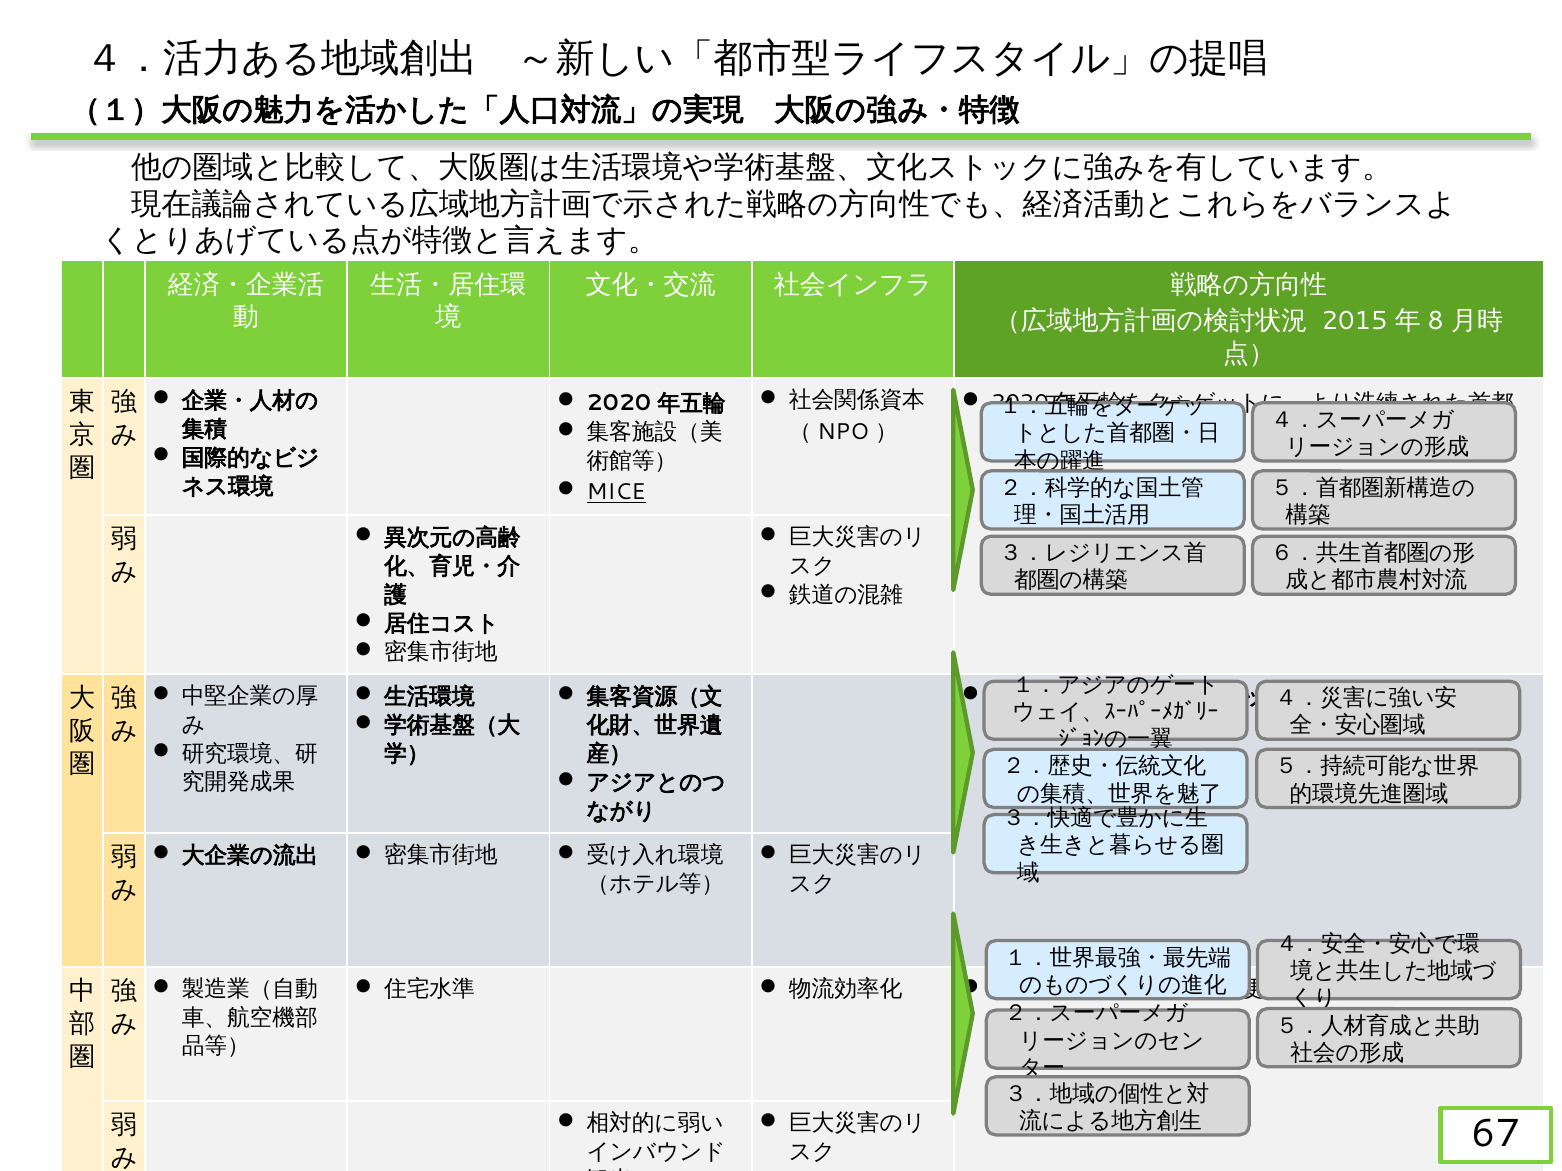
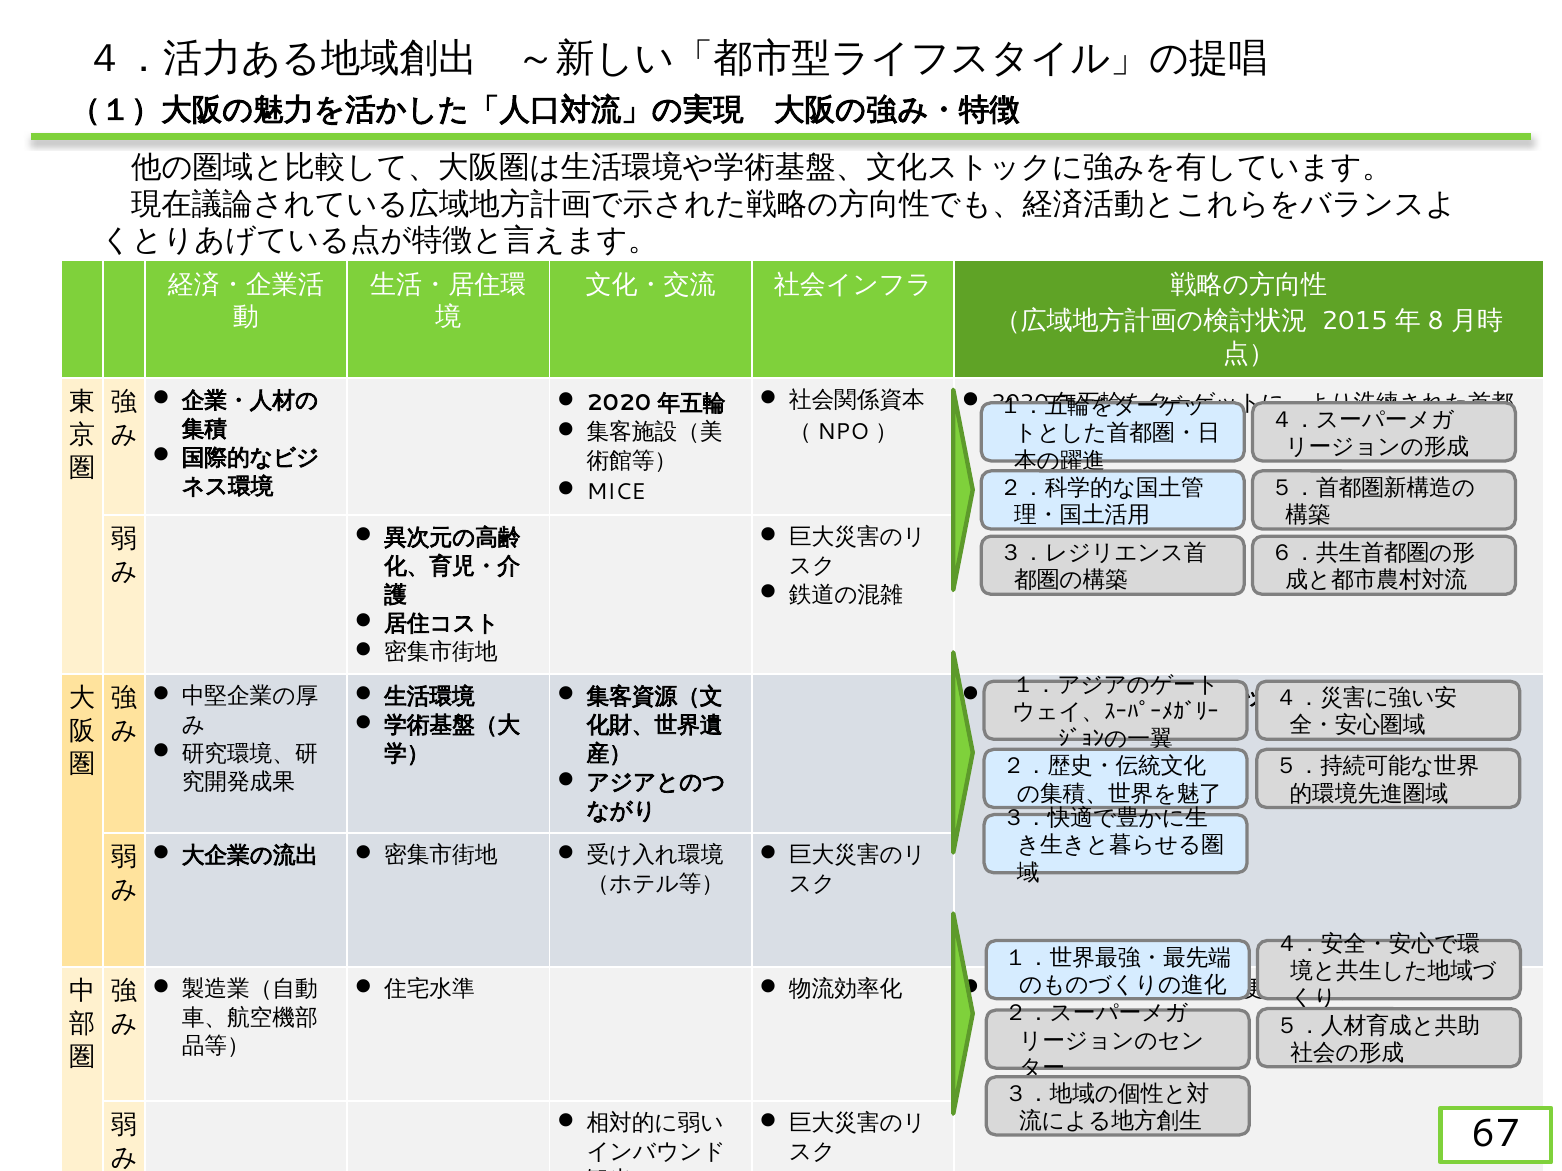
MICE underline: present -> none (616, 493)
